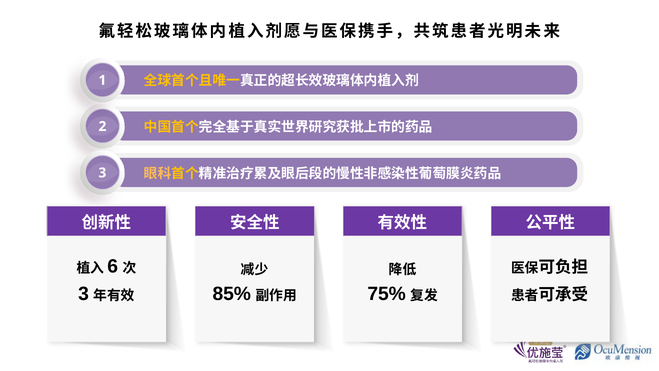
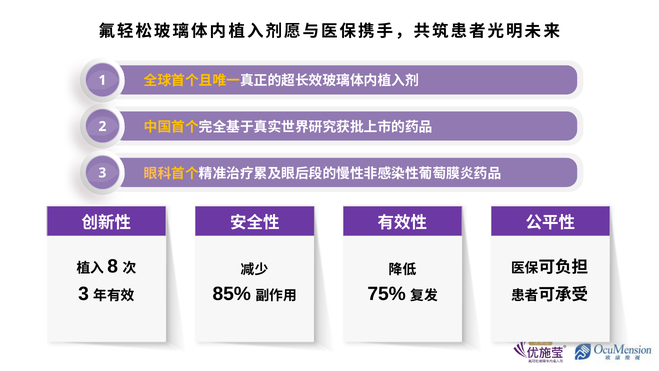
6: 6 -> 8 (113, 266)
